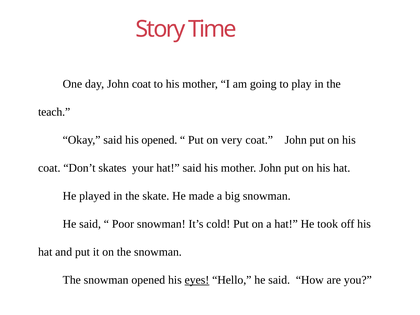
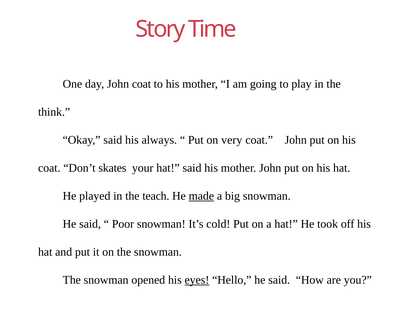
teach: teach -> think (54, 112)
his opened: opened -> always (159, 140)
skate: skate -> teach (156, 196)
made underline: none -> present (201, 196)
